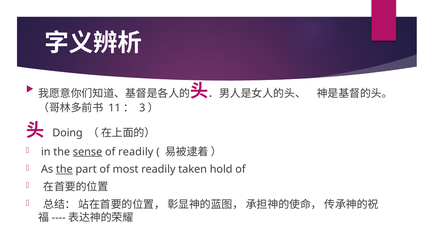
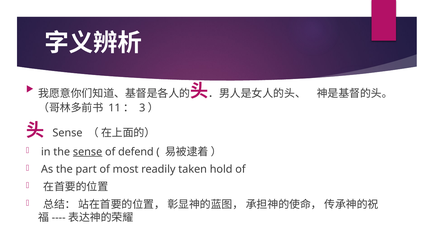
Doing: Doing -> Sense (67, 133)
of readily: readily -> defend (136, 152)
the underline: present -> none (64, 169)
